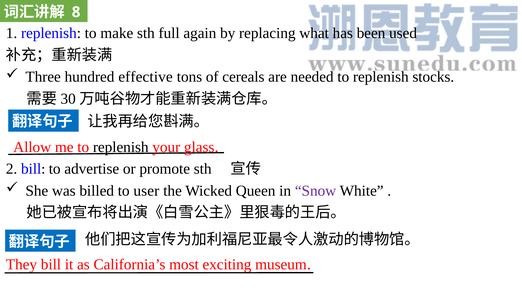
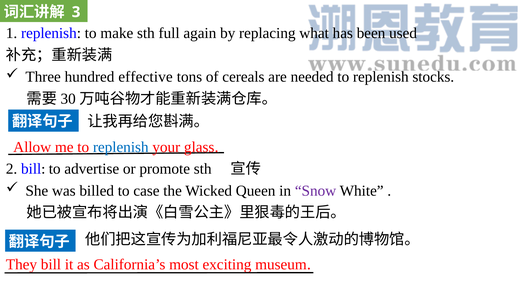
8: 8 -> 3 (76, 12)
replenish colour: black -> blue (121, 148)
user: user -> case (146, 191)
